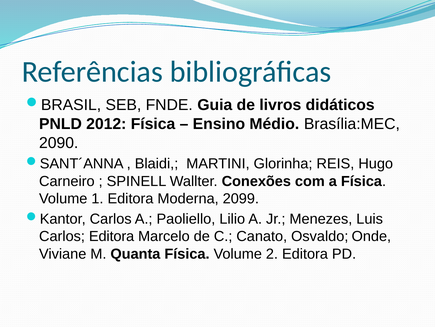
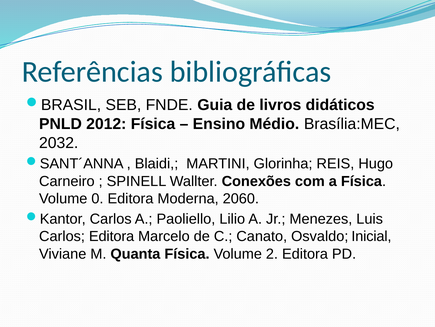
2090: 2090 -> 2032 (59, 143)
1: 1 -> 0 (97, 198)
2099: 2099 -> 2060 (241, 198)
Onde: Onde -> Inicial (371, 236)
